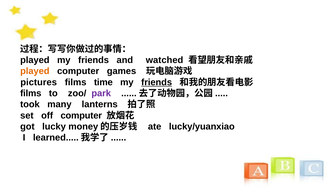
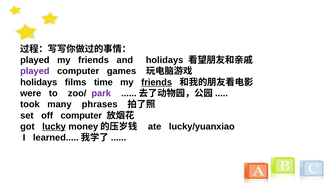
and watched: watched -> holidays (165, 60)
played colour: orange -> purple (35, 71)
pictures: pictures -> holidays (39, 82)
films: films -> were (31, 93)
lanterns: lanterns -> phrases (100, 104)
lucky underline: none -> present (54, 126)
